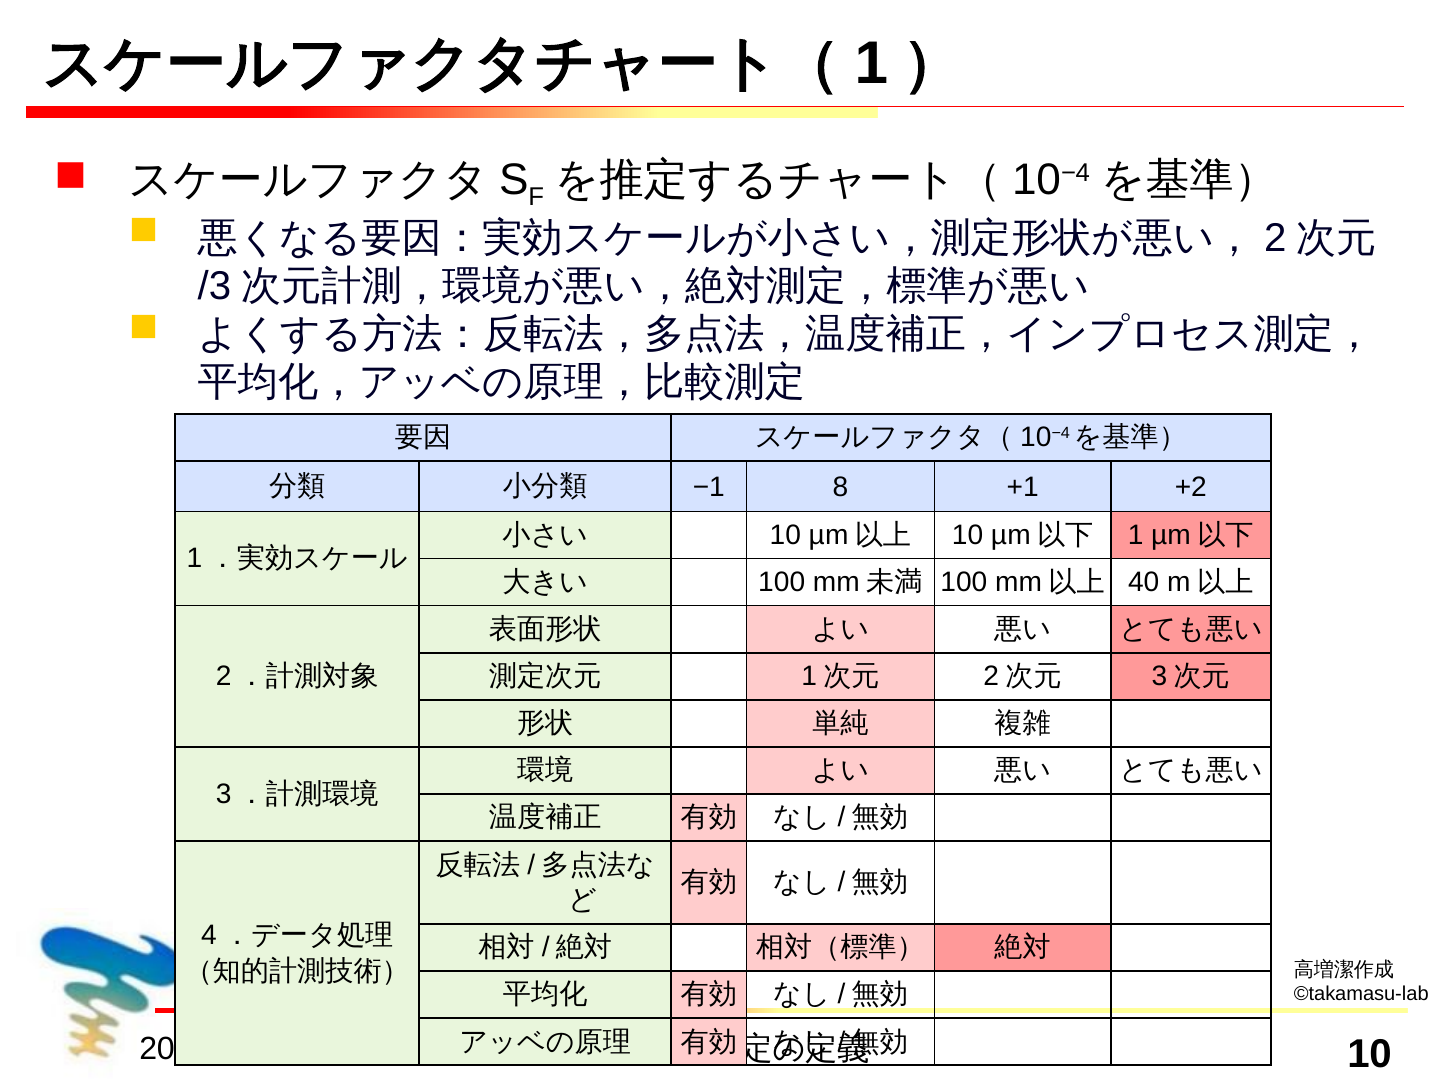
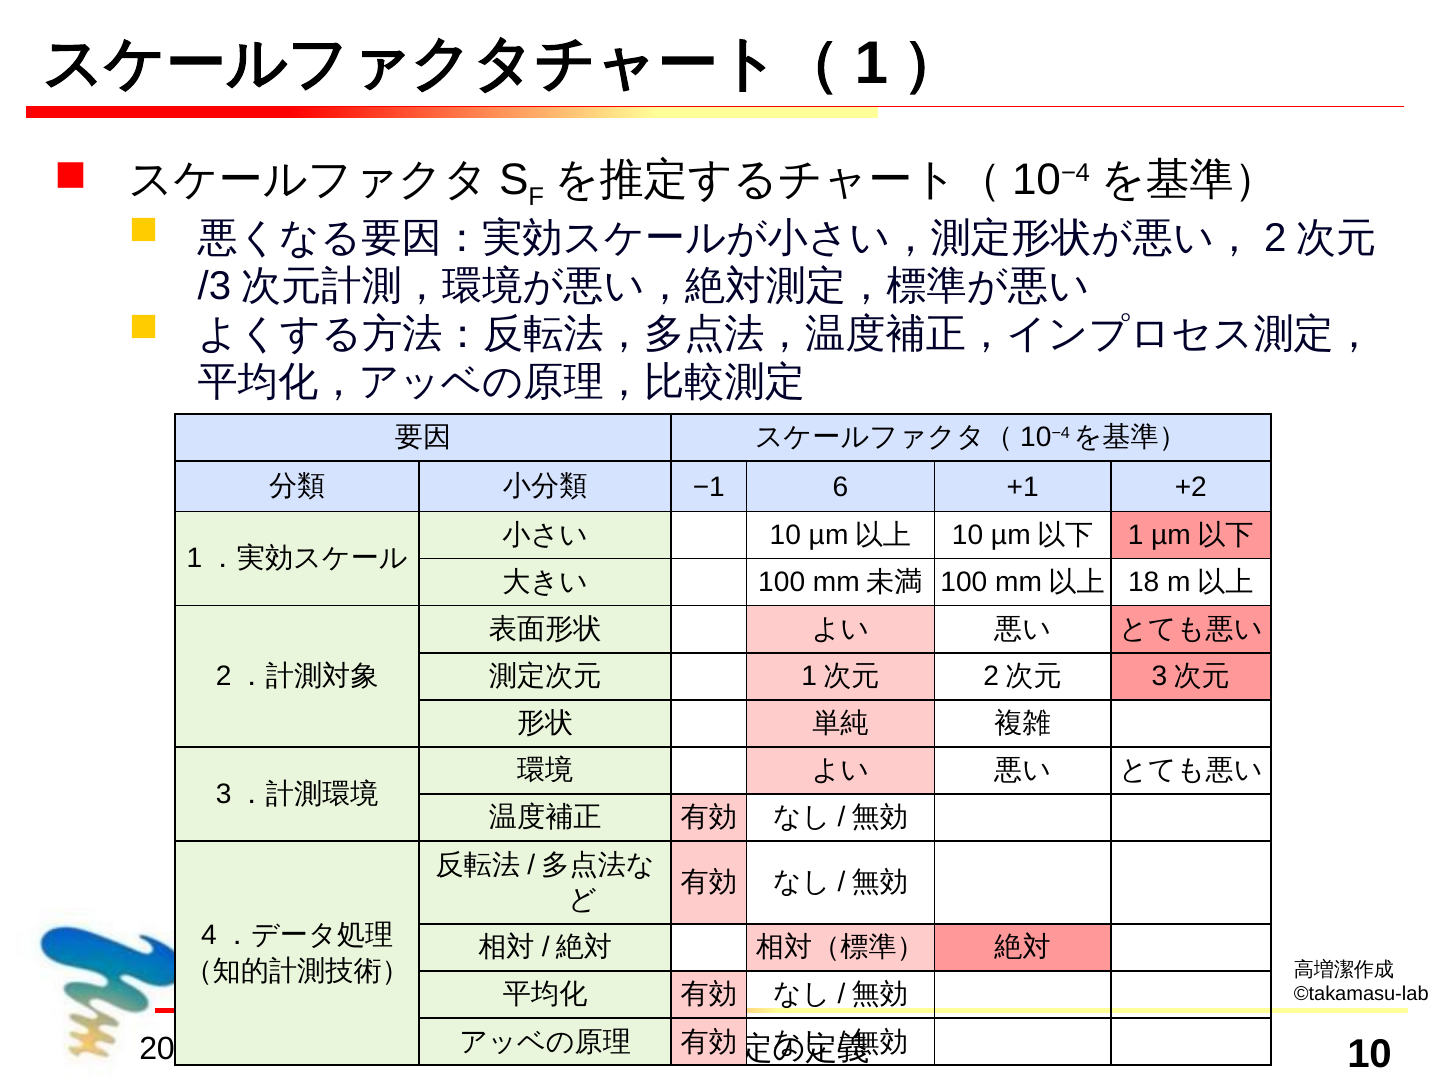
8: 8 -> 6 (840, 487)
40: 40 -> 18 (1144, 582)
